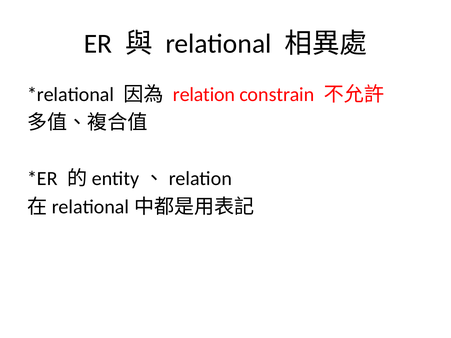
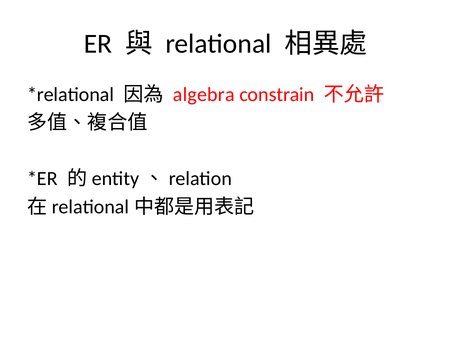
relation: relation -> algebra (204, 95)
